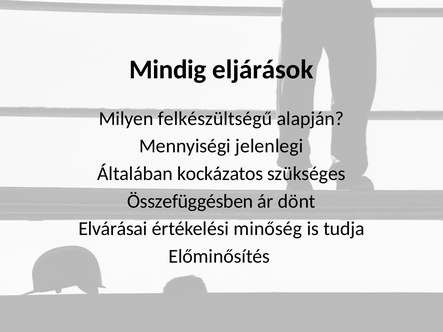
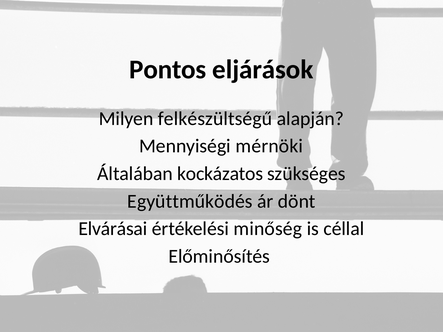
Mindig: Mindig -> Pontos (168, 69)
jelenlegi: jelenlegi -> mérnöki (269, 146)
Összefüggésben: Összefüggésben -> Együttműködés (190, 201)
tudja: tudja -> céllal (344, 229)
